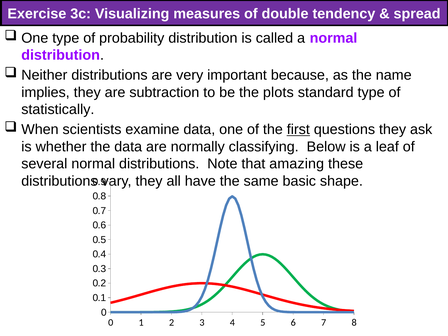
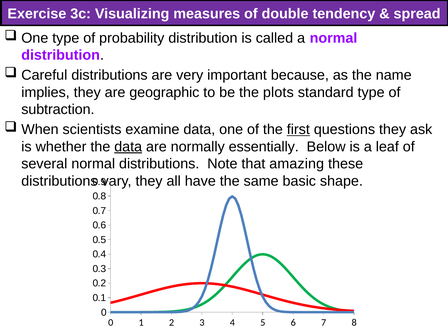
Neither: Neither -> Careful (44, 75)
subtraction: subtraction -> geographic (164, 92)
statistically: statistically -> subtraction (58, 109)
data underline: none -> present (128, 147)
classifying: classifying -> essentially (264, 147)
